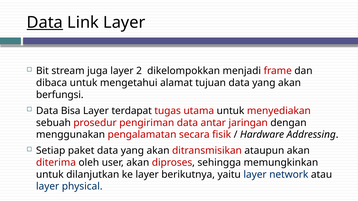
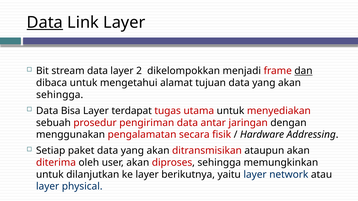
stream juga: juga -> data (98, 71)
dan underline: none -> present (303, 71)
berfungsi: berfungsi -> sehingga (60, 95)
